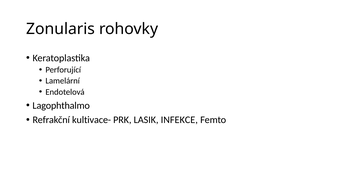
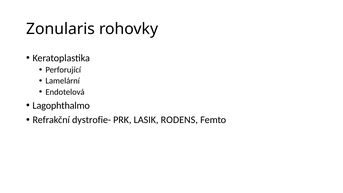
kultivace-: kultivace- -> dystrofie- (92, 120)
INFEKCE: INFEKCE -> RODENS (179, 120)
